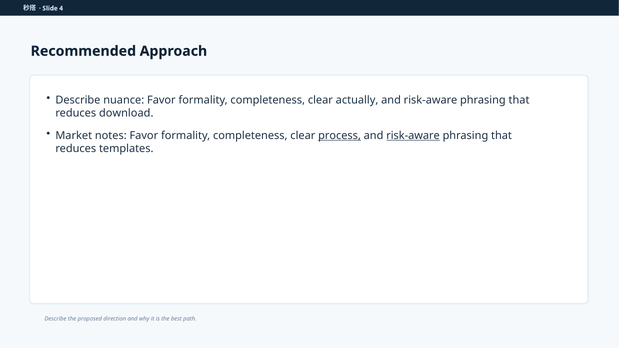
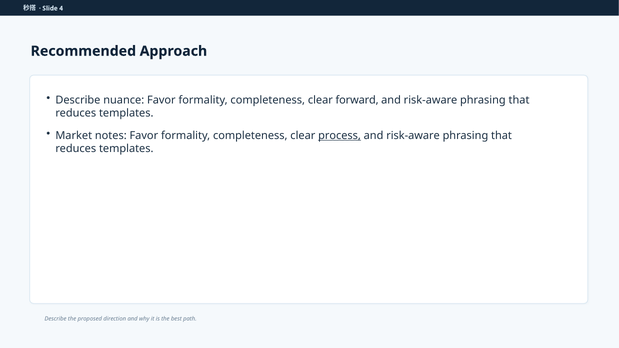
actually: actually -> forward (357, 100)
download: download -> templates (126, 113)
risk-aware underline: present -> none (413, 136)
